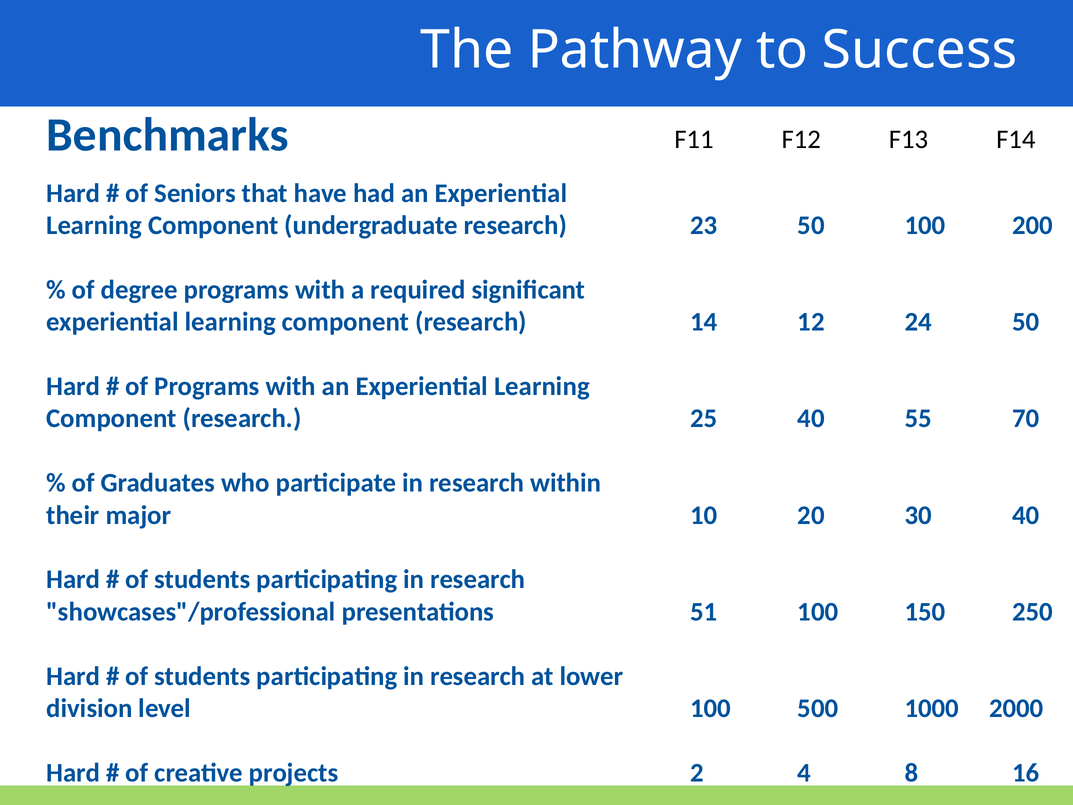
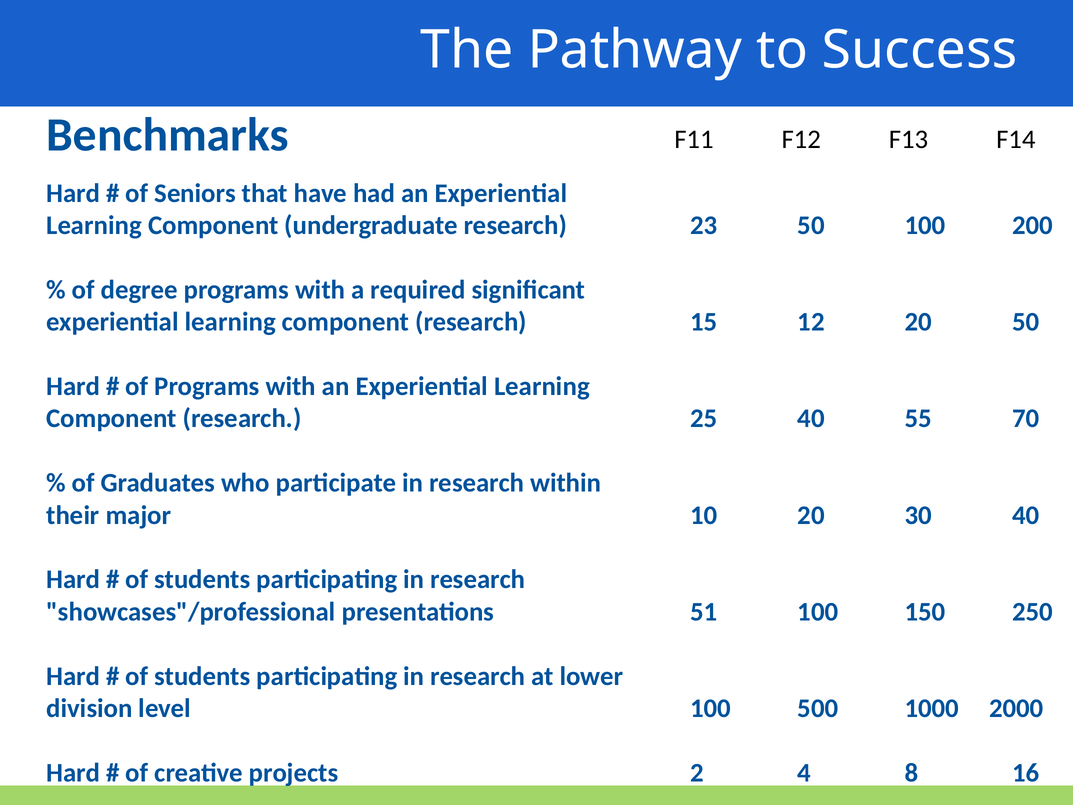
14: 14 -> 15 (704, 322)
12 24: 24 -> 20 (918, 322)
